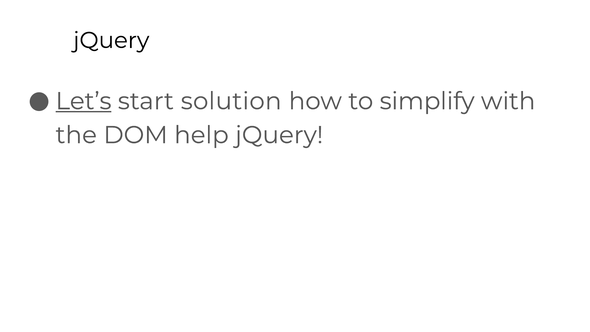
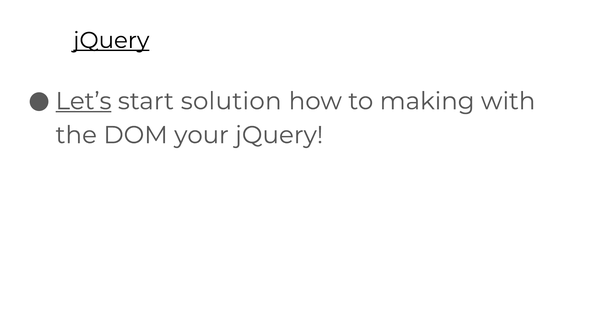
jQuery underline: none -> present (111, 40)
simplify: simplify -> making (427, 101)
help: help -> your (201, 135)
